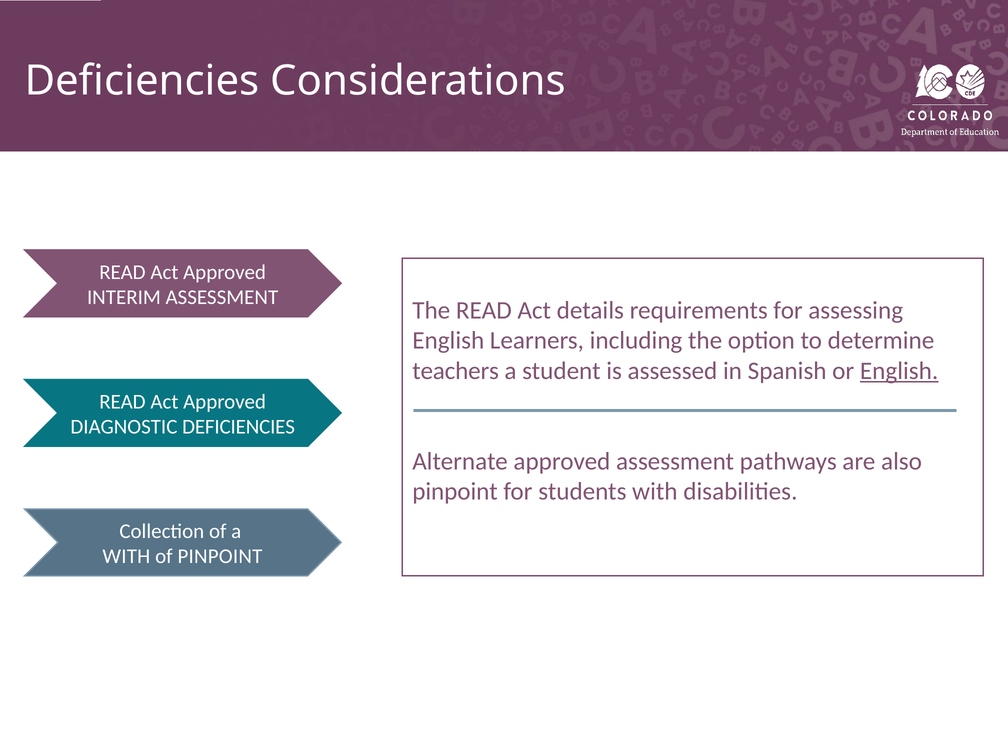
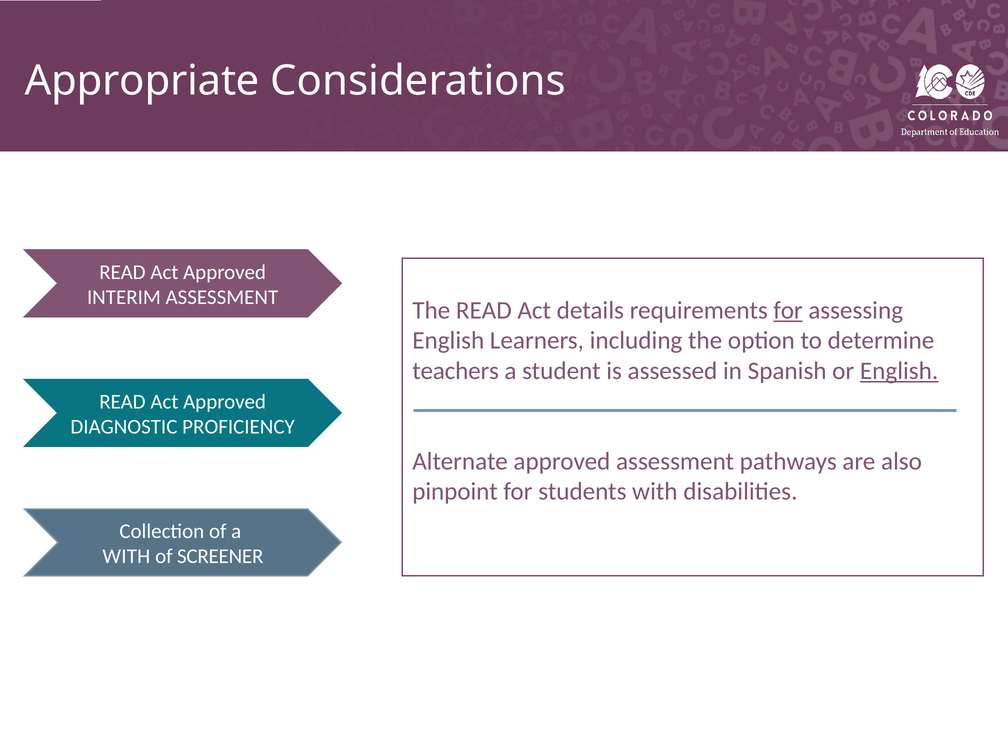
Deficiencies: Deficiencies -> Appropriate (142, 81)
for underline: none -> present (788, 310)
DIAGNOSTIC DEFICIENCIES: DEFICIENCIES -> PROFICIENCY (238, 427)
of PINPOINT: PINPOINT -> SCREENER (220, 556)
